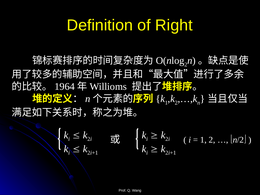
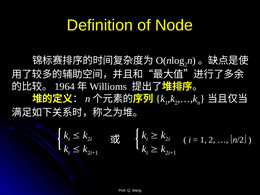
Right: Right -> Node (174, 25)
